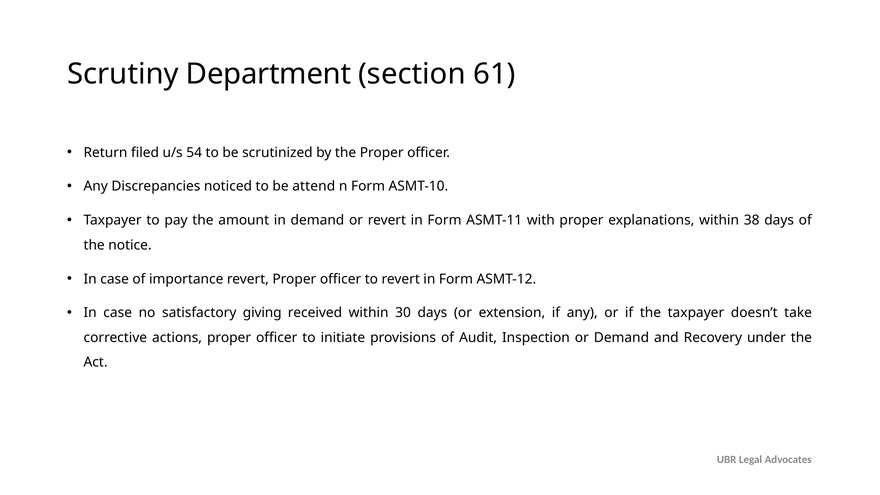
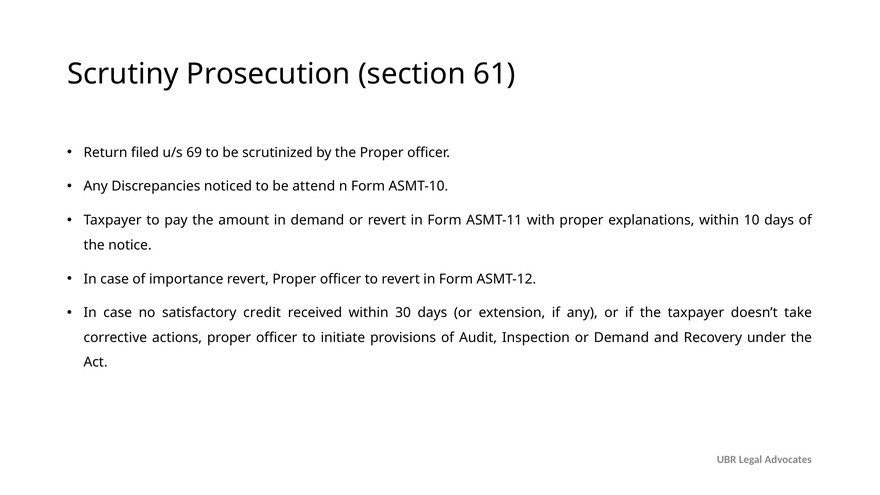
Department: Department -> Prosecution (268, 74)
54: 54 -> 69 (194, 153)
38: 38 -> 10 (752, 220)
giving: giving -> credit (262, 313)
